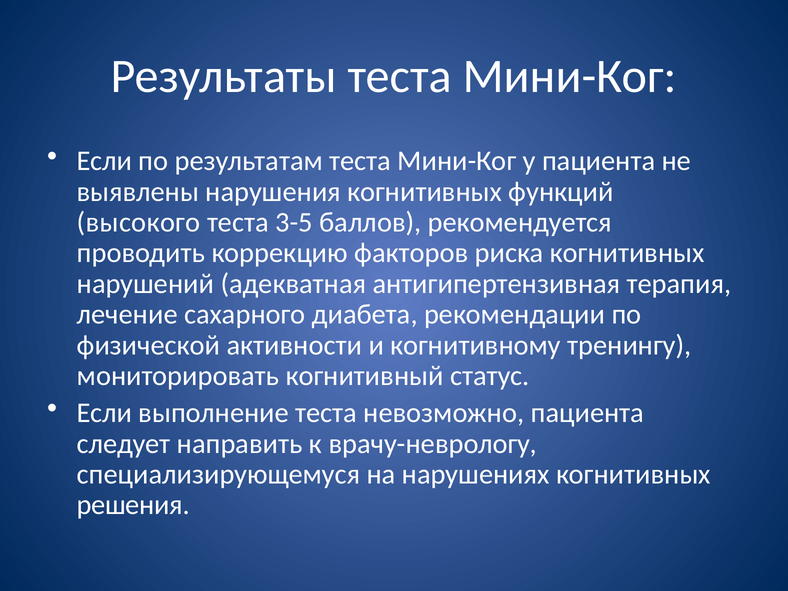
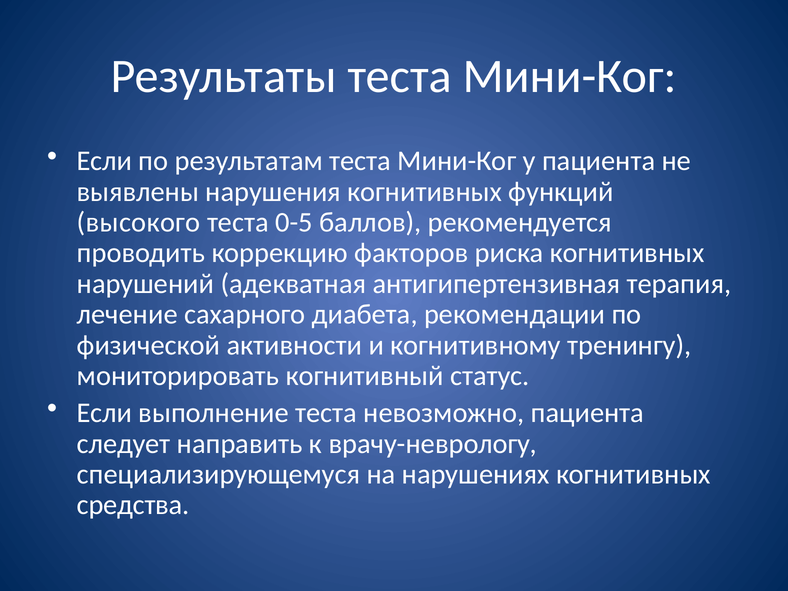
3-5: 3-5 -> 0-5 (294, 222)
решения: решения -> средства (133, 505)
